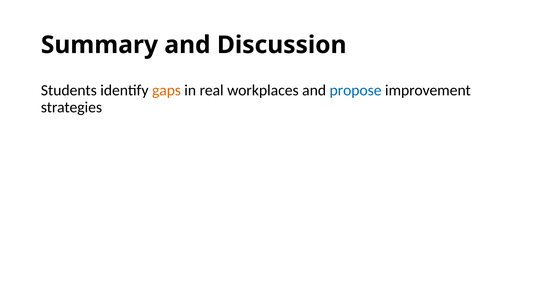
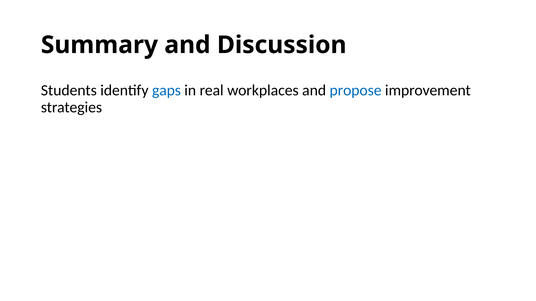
gaps colour: orange -> blue (166, 91)
